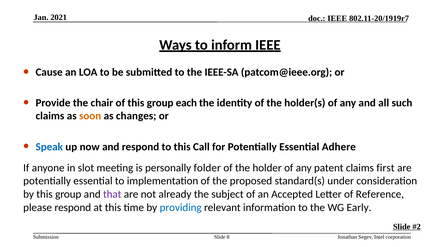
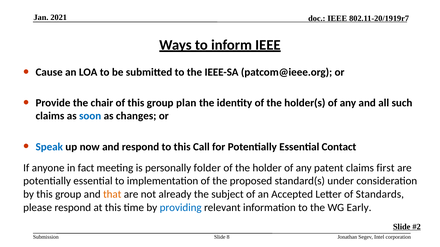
each: each -> plan (186, 103)
soon colour: orange -> blue (90, 116)
Adhere: Adhere -> Contact (339, 147)
slot: slot -> fact (86, 168)
that colour: purple -> orange (112, 195)
Reference: Reference -> Standards (380, 195)
